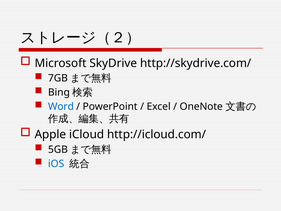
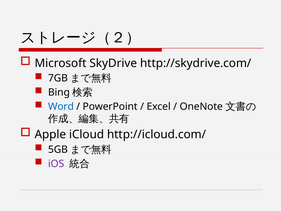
iOS colour: blue -> purple (56, 163)
